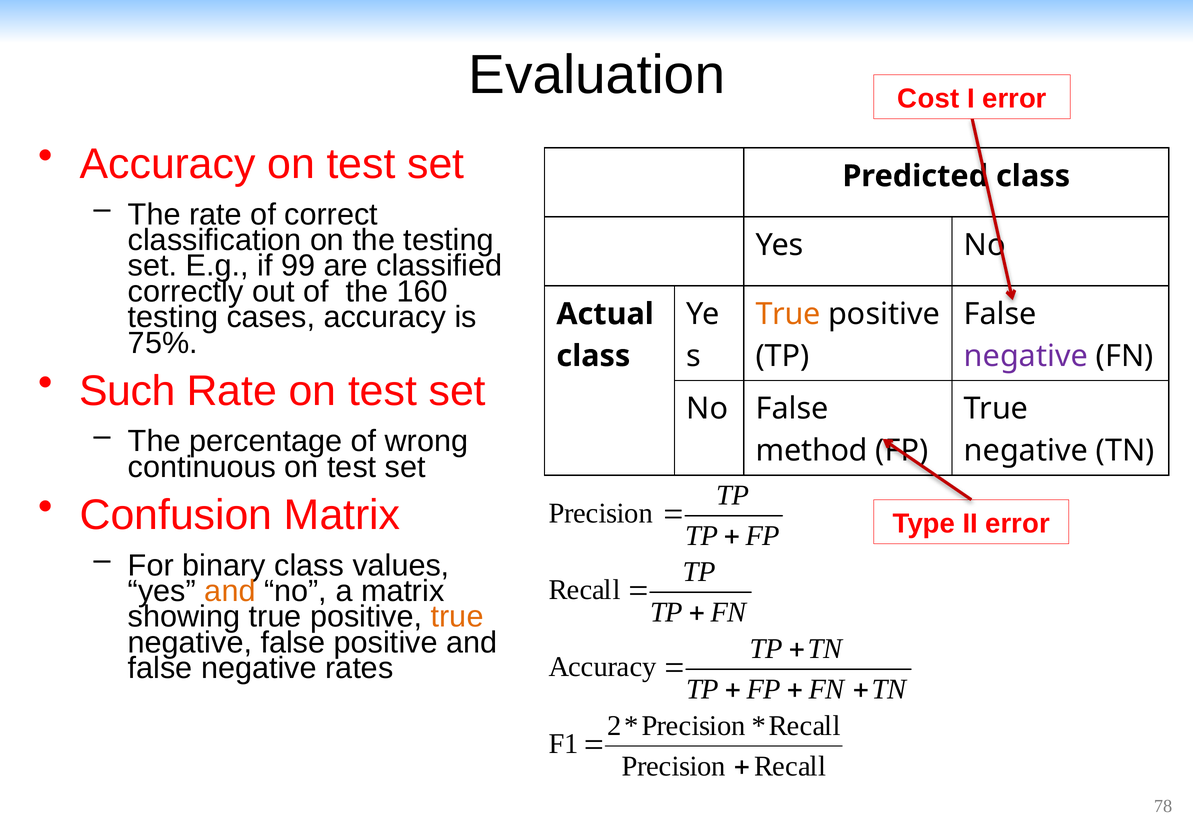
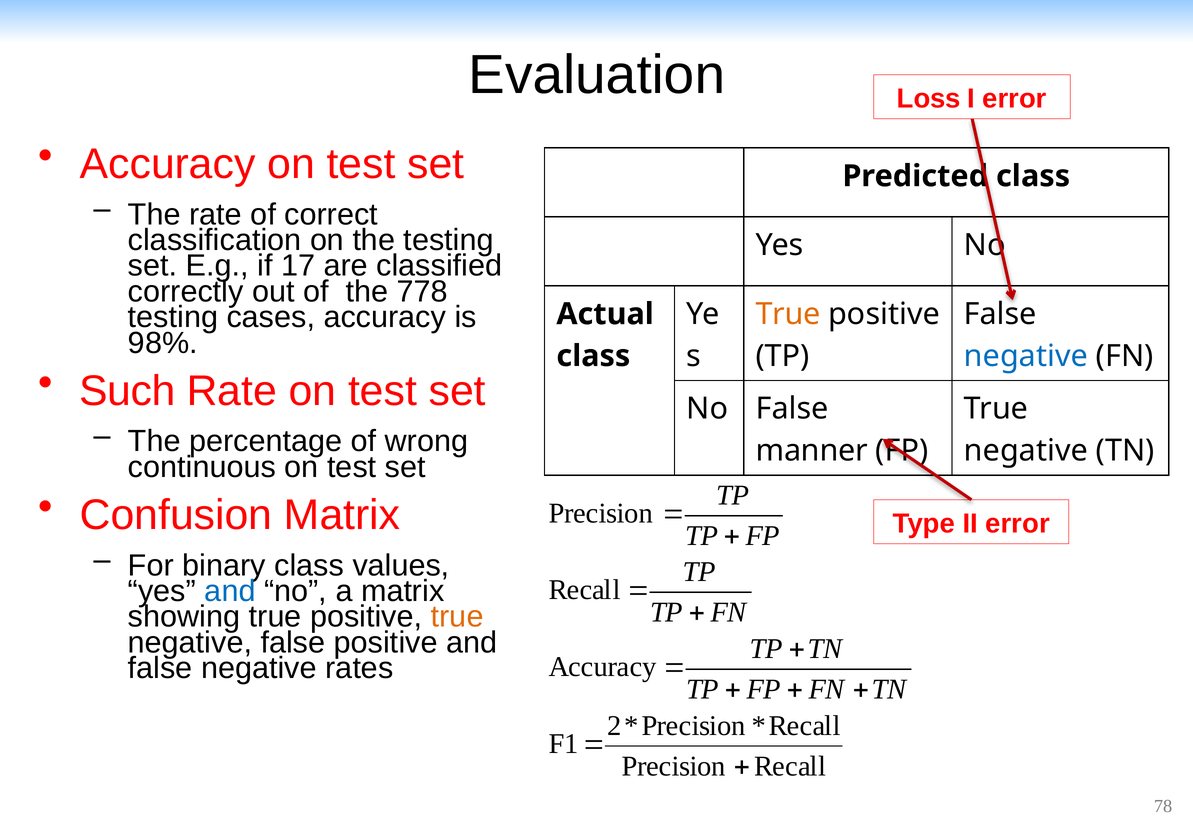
Cost: Cost -> Loss (929, 99)
99: 99 -> 17 (298, 266)
160: 160 -> 778 (422, 292)
75%: 75% -> 98% (163, 343)
negative colour: purple -> blue (1026, 356)
method: method -> manner (812, 451)
and colour: orange -> blue (230, 591)
